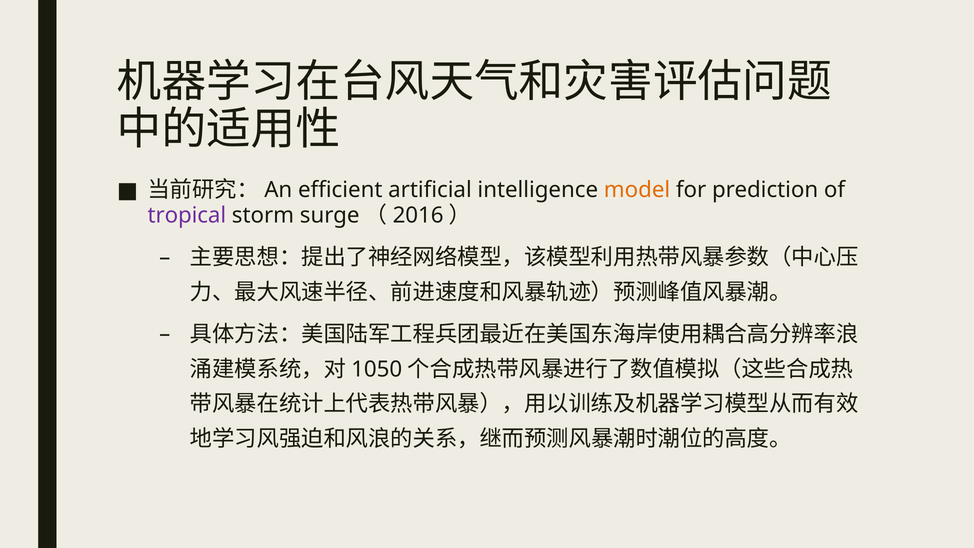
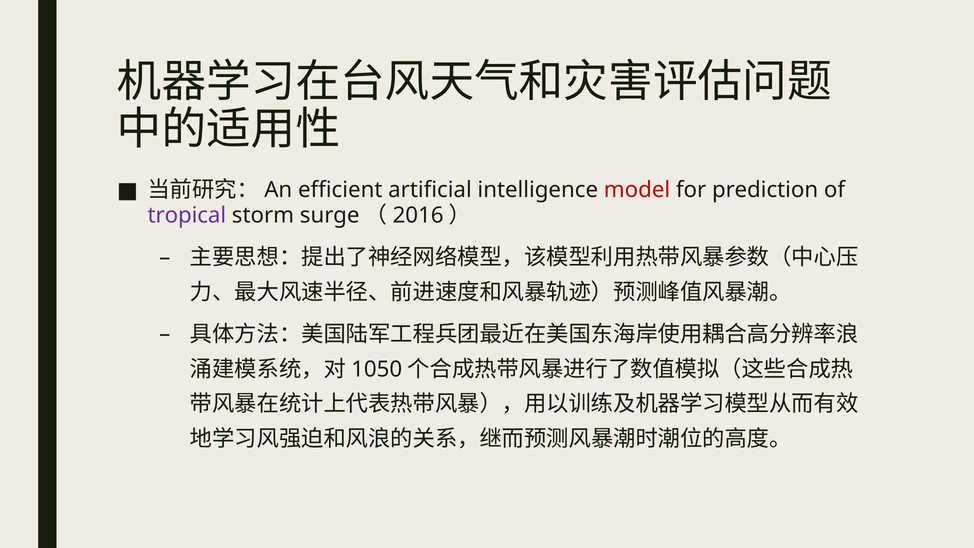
model colour: orange -> red (637, 190)
